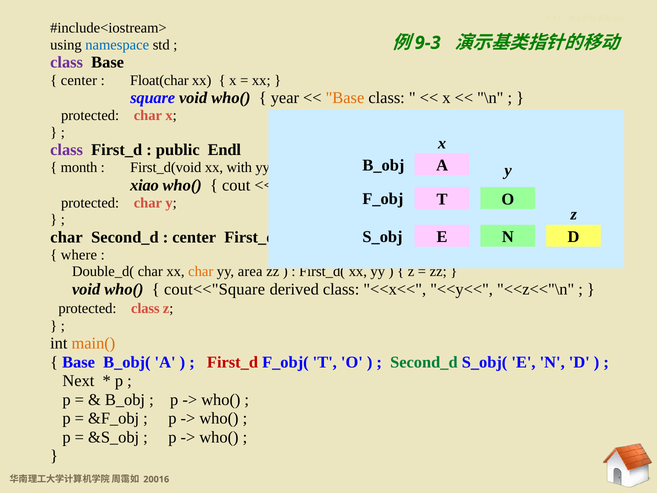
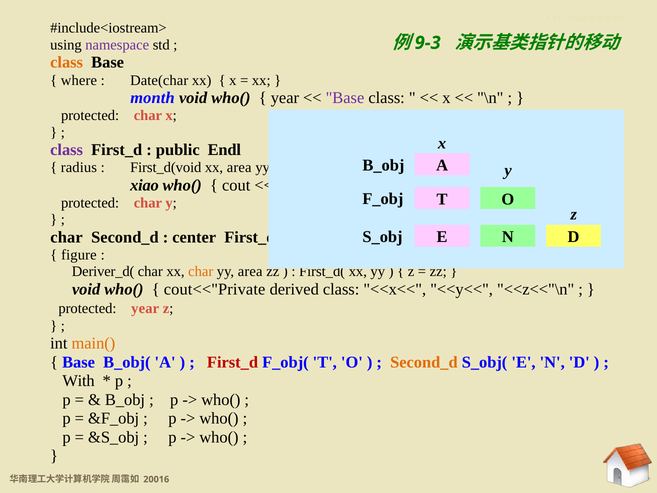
namespace colour: blue -> purple (117, 45)
class colour: purple -> orange (67, 62)
center: center -> where (79, 80)
Float(char: Float(char -> Date(char (159, 80)
square: square -> month (152, 98)
Base colour: orange -> purple (345, 98)
month: month -> radius (79, 168)
xx with: with -> area (239, 168)
where: where -> figure (79, 255)
Double_d(: Double_d( -> Deriver_d( (103, 271)
cout<<"Square: cout<<"Square -> cout<<"Private (215, 289)
protected class: class -> year (145, 309)
Second_d colour: green -> orange (424, 362)
Next: Next -> With (79, 381)
